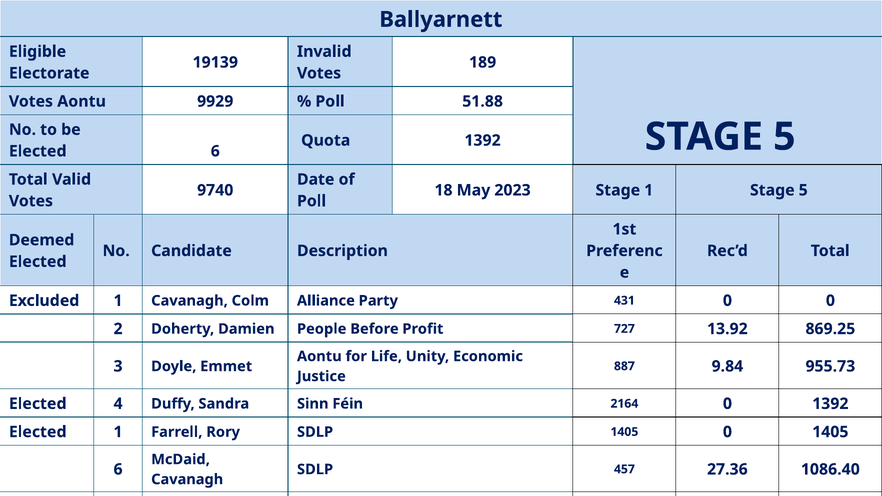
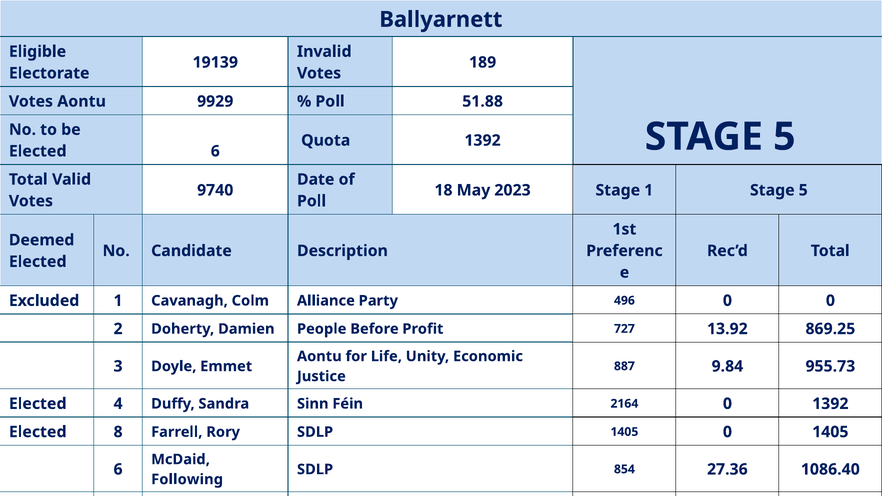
431: 431 -> 496 (624, 301)
1: 1 -> 8 (118, 432)
457: 457 -> 854 (624, 469)
Cavanagh: Cavanagh -> Following (187, 480)
